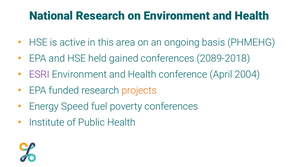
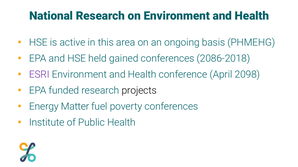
2089-2018: 2089-2018 -> 2086-2018 (223, 59)
2004: 2004 -> 2098 (247, 75)
projects colour: orange -> black (139, 91)
Speed: Speed -> Matter (75, 107)
